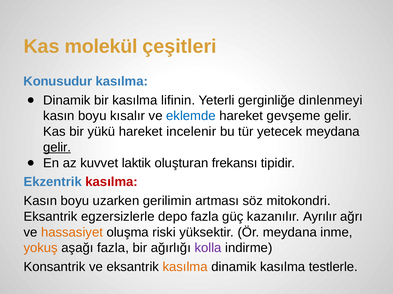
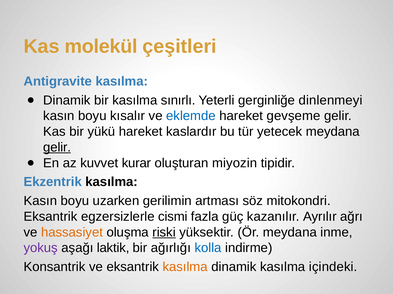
Konusudur: Konusudur -> Antigravite (58, 81)
lifinin: lifinin -> sınırlı (178, 100)
incelenir: incelenir -> kaslardır (191, 132)
laktik: laktik -> kurar (136, 163)
frekansı: frekansı -> miyozin (235, 163)
kasılma colour: red -> black (112, 182)
depo: depo -> cismi (173, 217)
riski underline: none -> present (164, 233)
yokuş colour: orange -> purple (41, 249)
aşağı fazla: fazla -> laktik (113, 249)
kolla colour: purple -> blue (208, 249)
testlerle: testlerle -> içindeki (333, 268)
